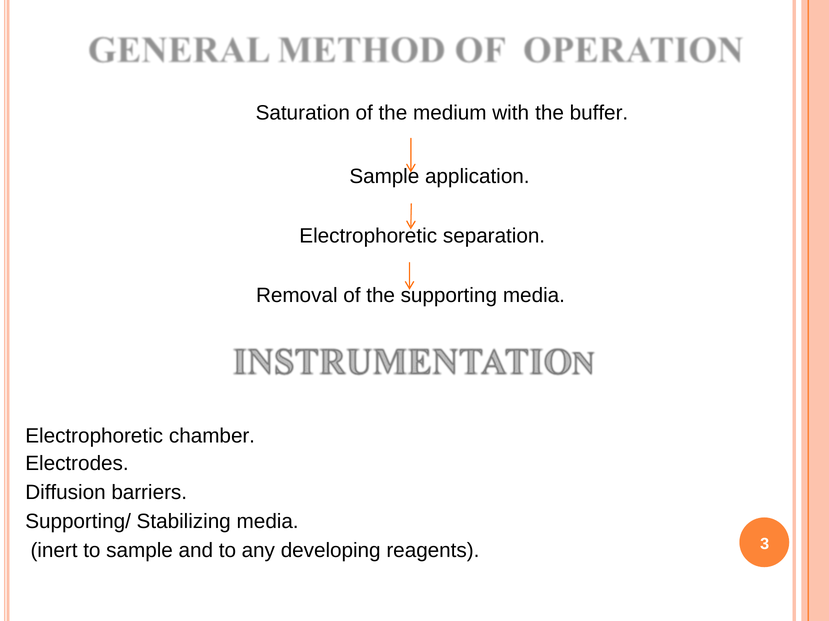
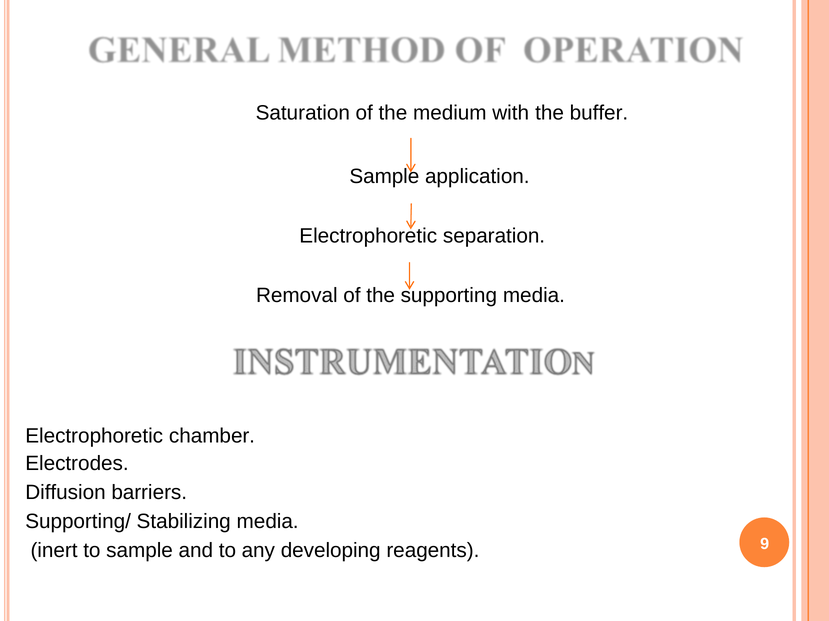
3: 3 -> 9 (765, 544)
